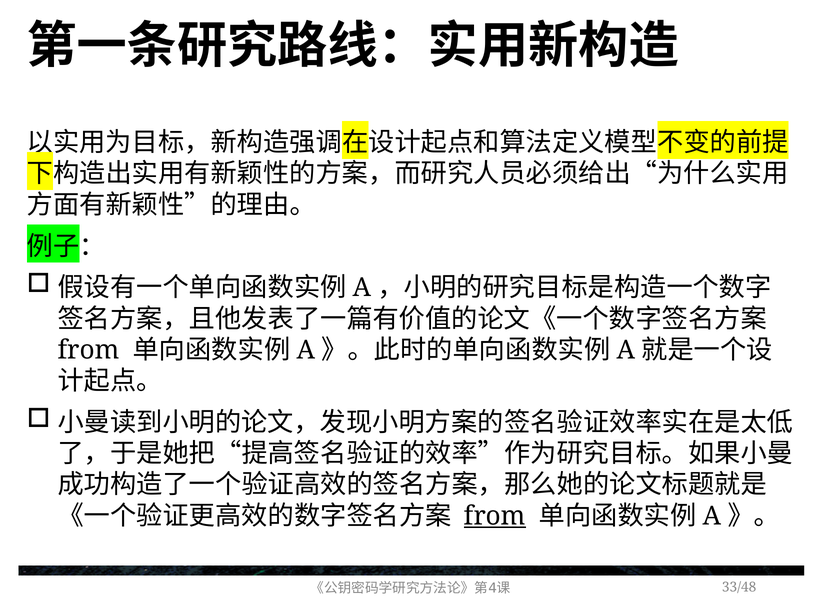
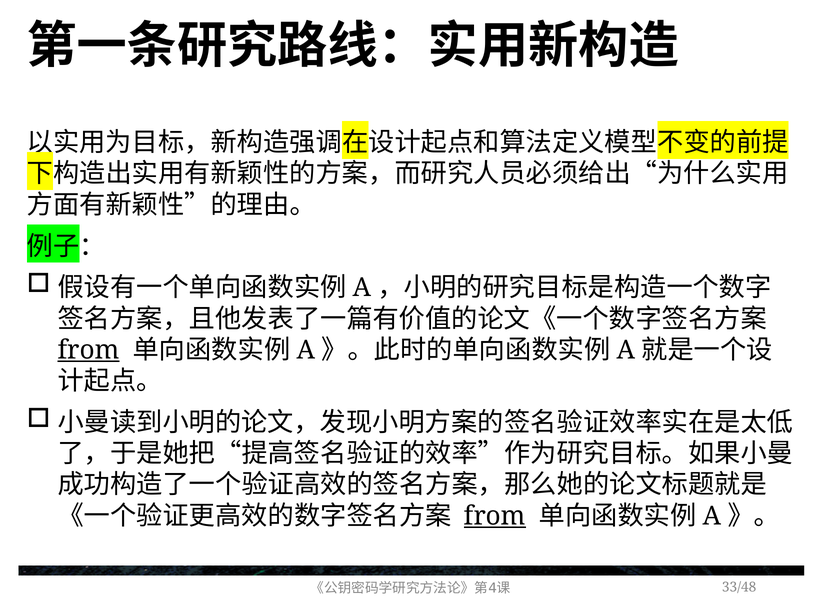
from underline: none -> present (89, 350)
